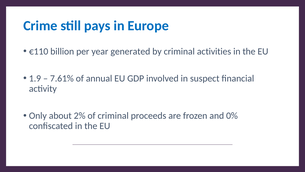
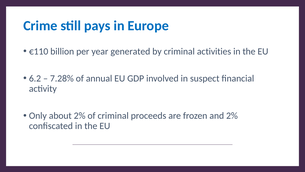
1.9: 1.9 -> 6.2 (35, 78)
7.61%: 7.61% -> 7.28% (62, 78)
and 0%: 0% -> 2% (232, 115)
